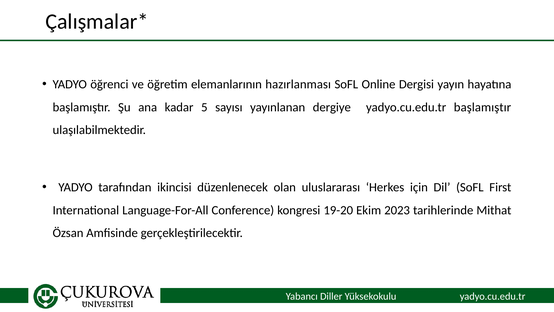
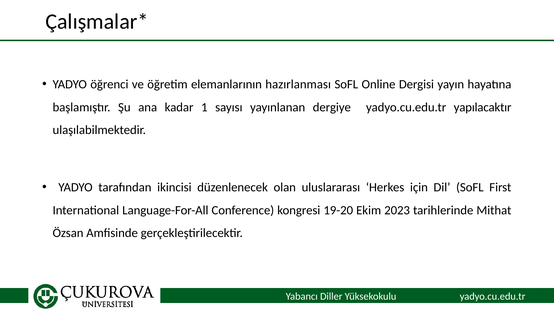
5: 5 -> 1 (204, 107)
yadyo.cu.edu.tr başlamıştır: başlamıştır -> yapılacaktır (483, 107)
